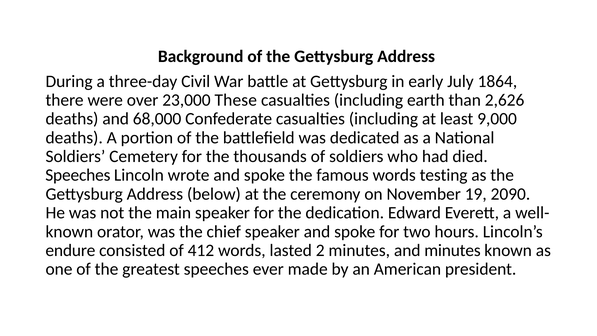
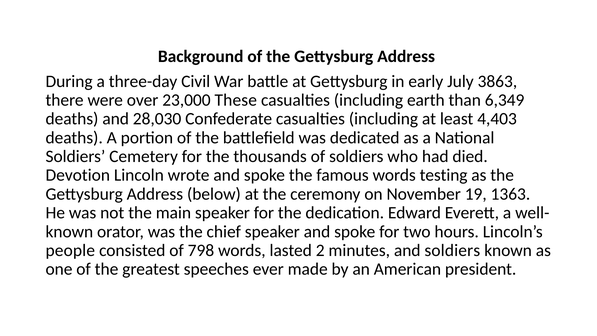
1864: 1864 -> 3863 (497, 81)
2,626: 2,626 -> 6,349 (505, 100)
68,000: 68,000 -> 28,030 (157, 119)
9,000: 9,000 -> 4,403 (497, 119)
Speeches: Speeches -> Devotion (78, 175)
2090: 2090 -> 1363 (510, 194)
endure: endure -> people (70, 250)
412: 412 -> 798 (201, 250)
and minutes: minutes -> soldiers (452, 250)
